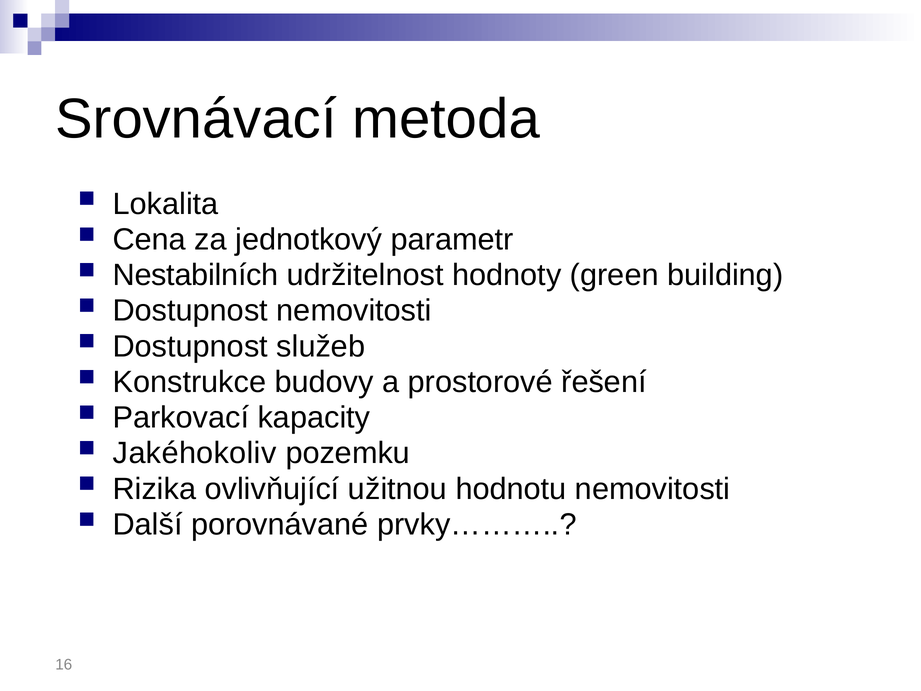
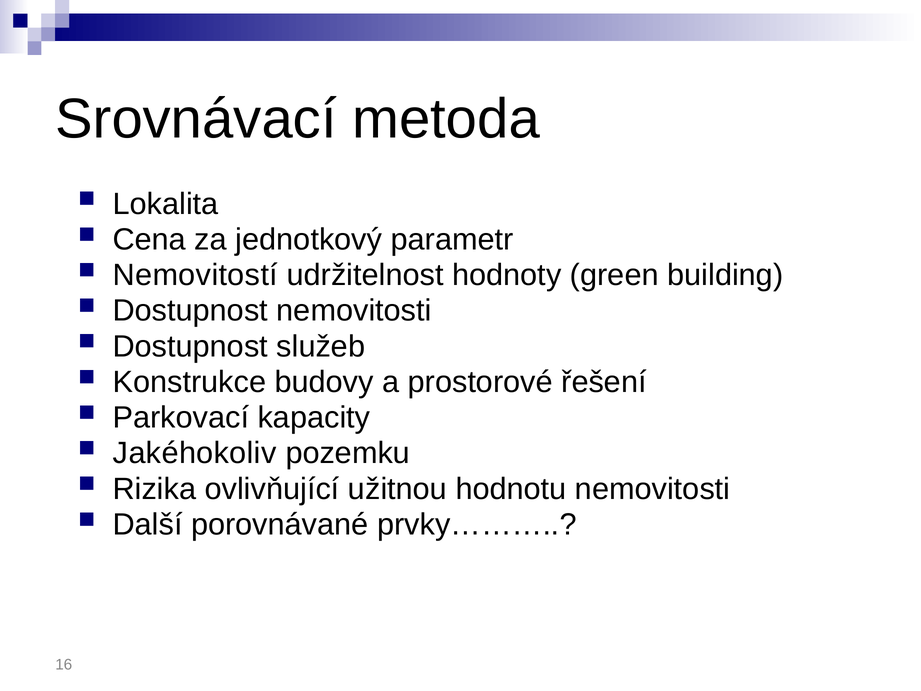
Nestabilních: Nestabilních -> Nemovitostí (195, 275)
